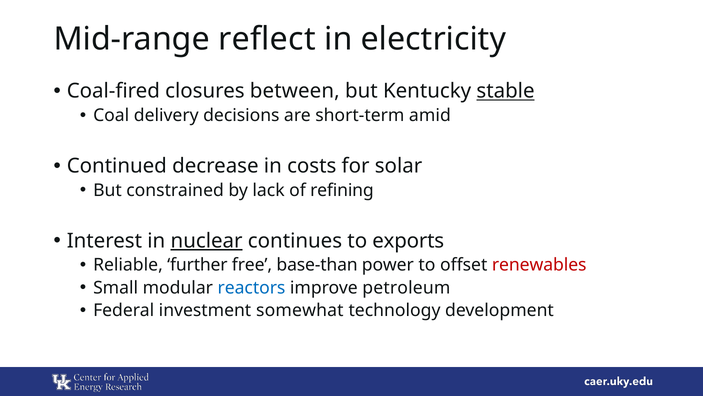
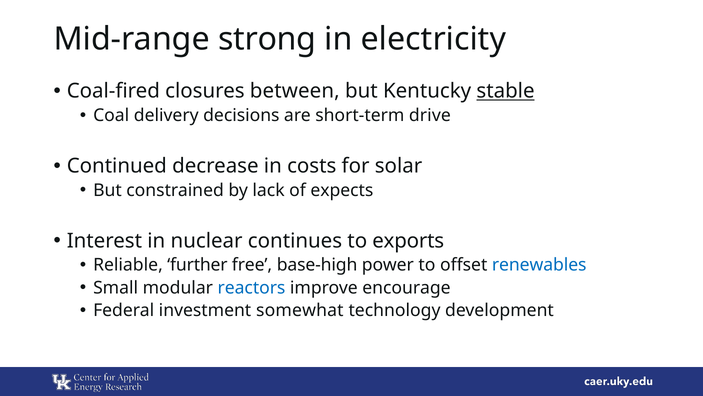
reflect: reflect -> strong (267, 39)
amid: amid -> drive (430, 115)
refining: refining -> expects (342, 190)
nuclear underline: present -> none (207, 241)
base-than: base-than -> base-high (317, 265)
renewables colour: red -> blue (539, 265)
petroleum: petroleum -> encourage (406, 287)
